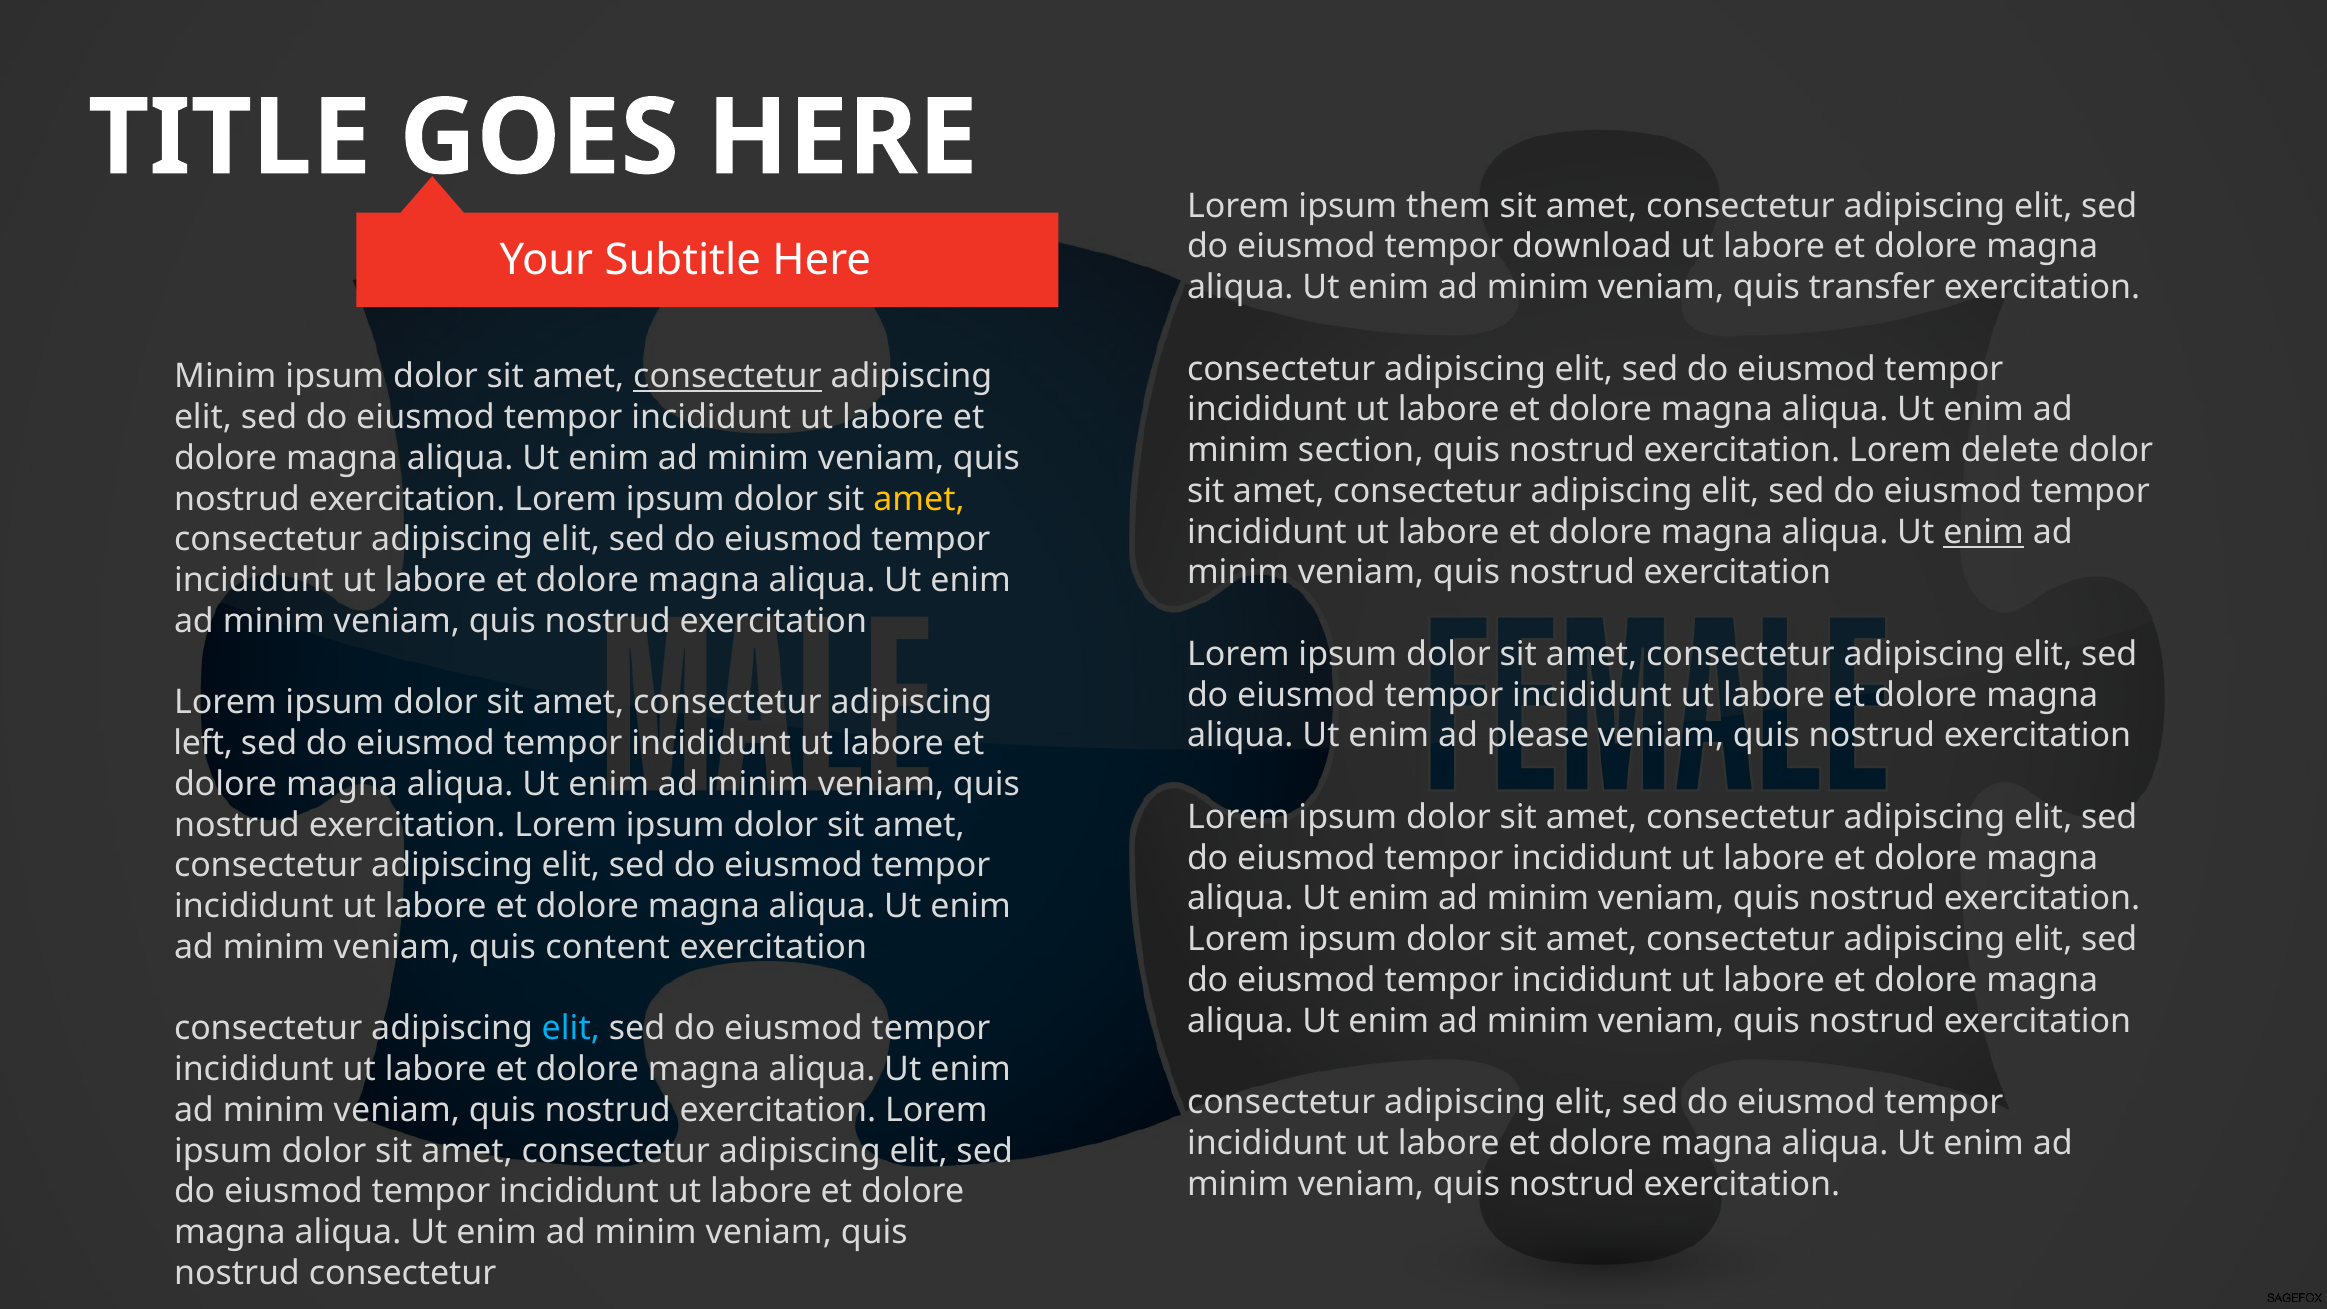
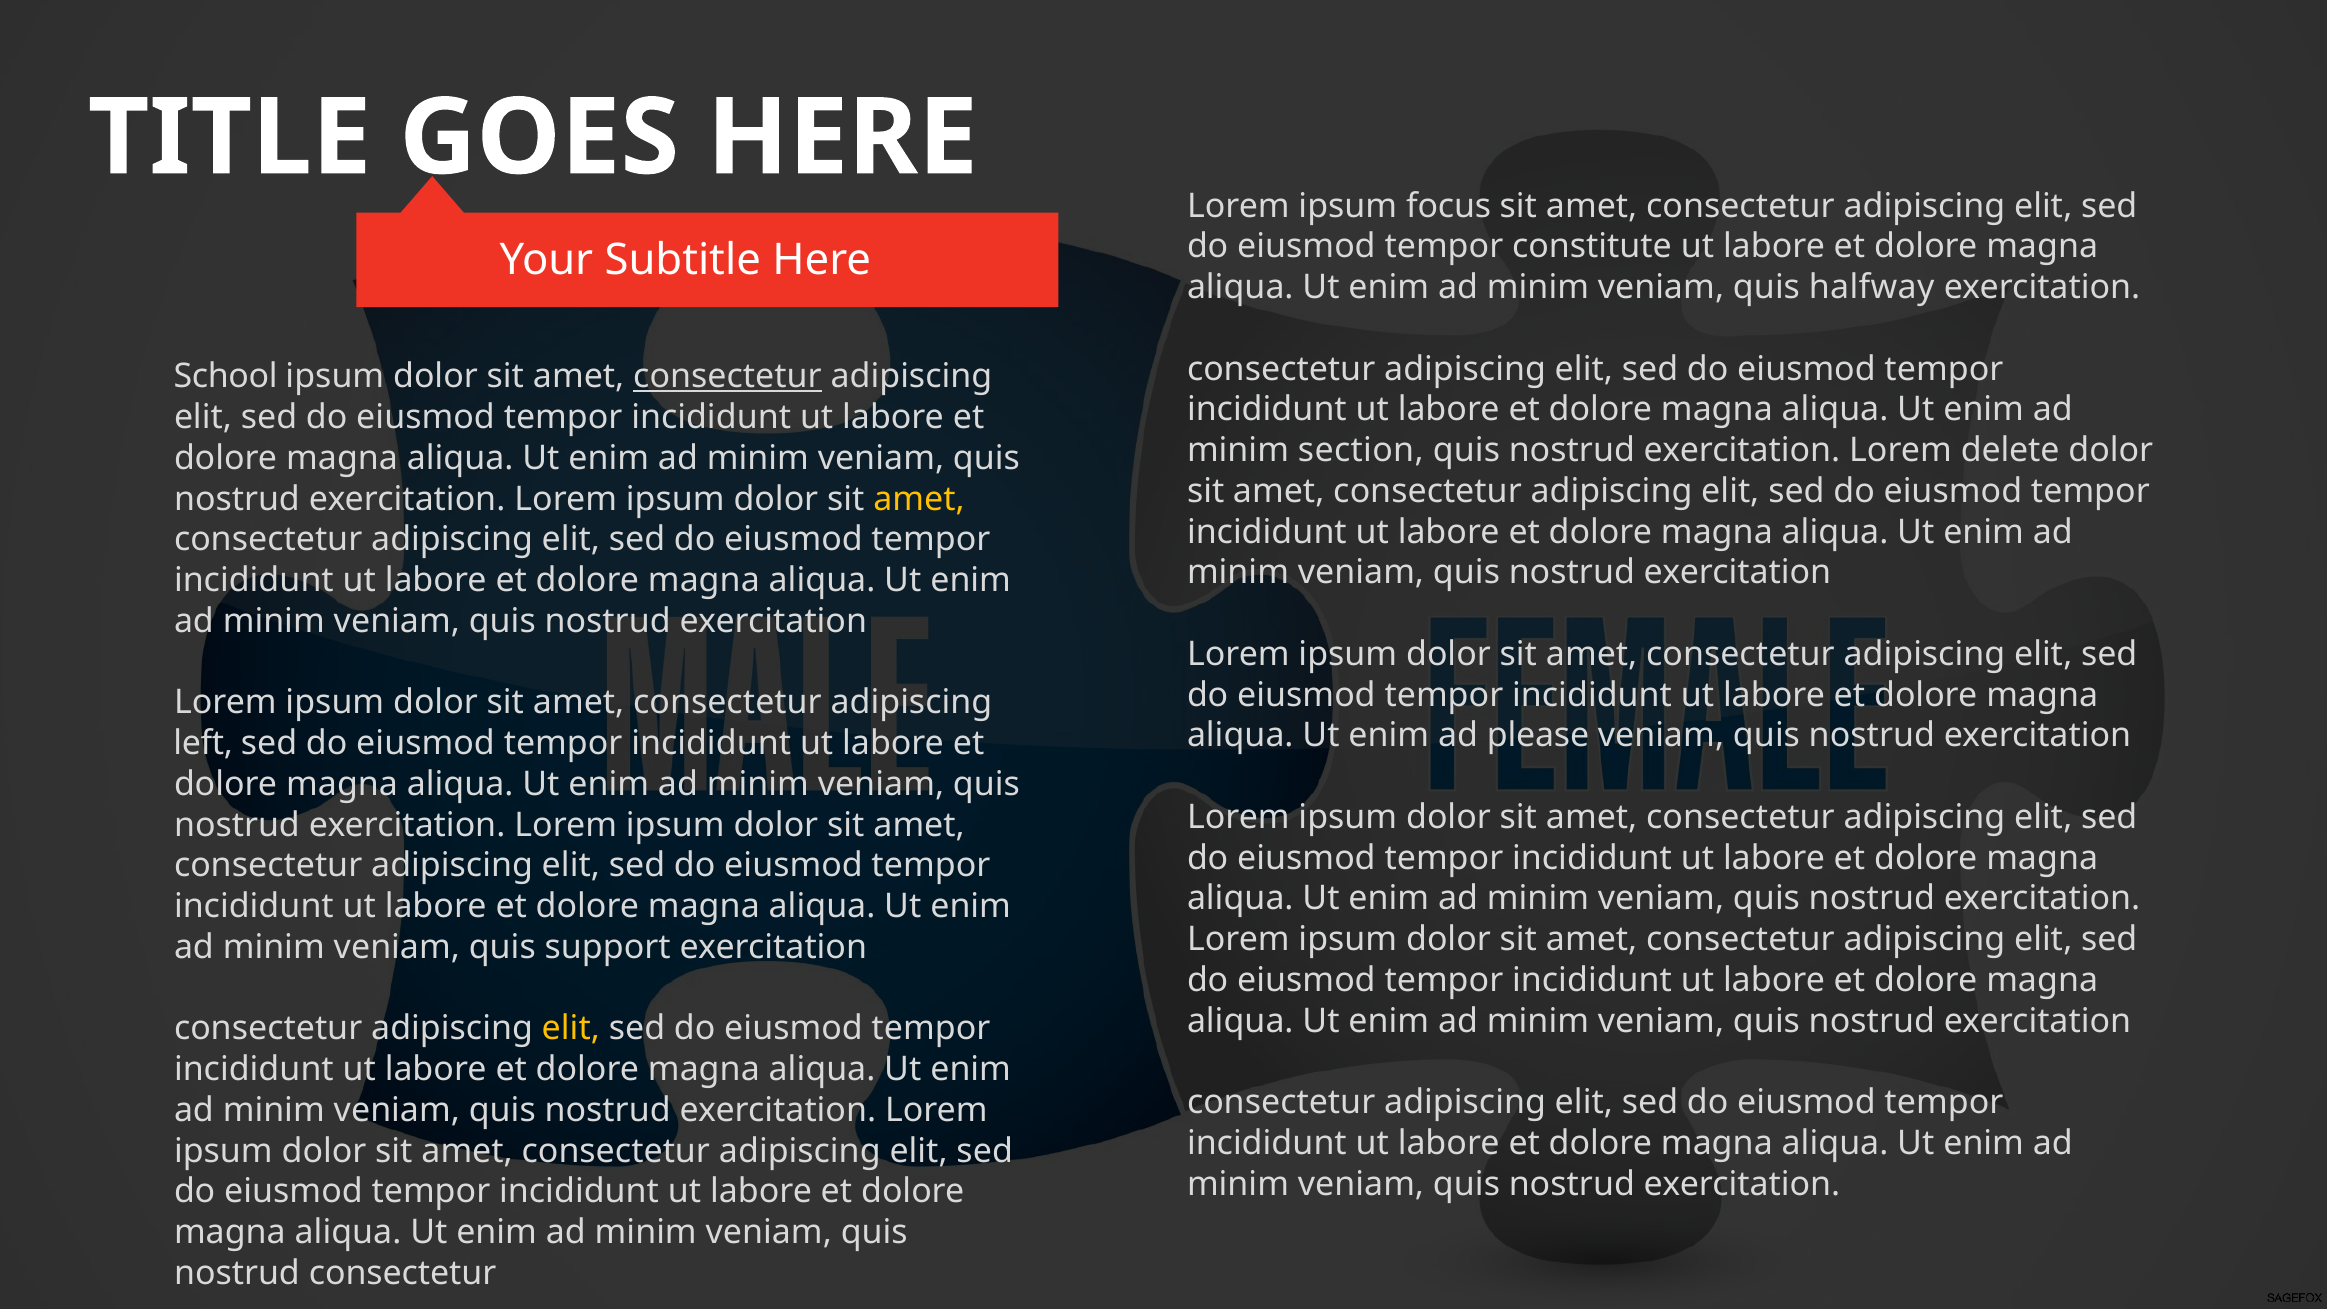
them: them -> focus (1449, 206)
download: download -> constitute (1592, 247)
transfer: transfer -> halfway (1872, 287)
Minim: Minim -> School (226, 377)
enim underline: present -> none (1984, 532)
content: content -> support (608, 947)
elit colour: light blue -> yellow (571, 1029)
